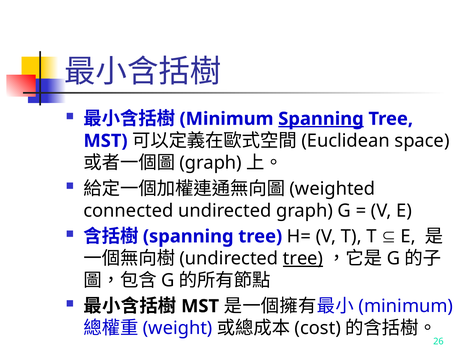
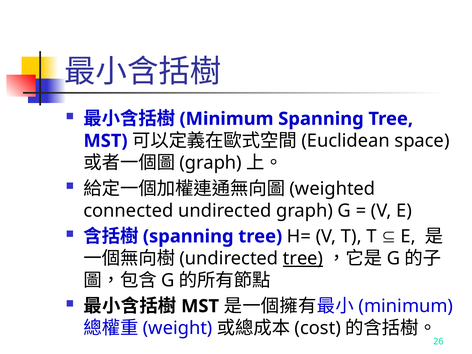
Spanning underline: present -> none (321, 119)
